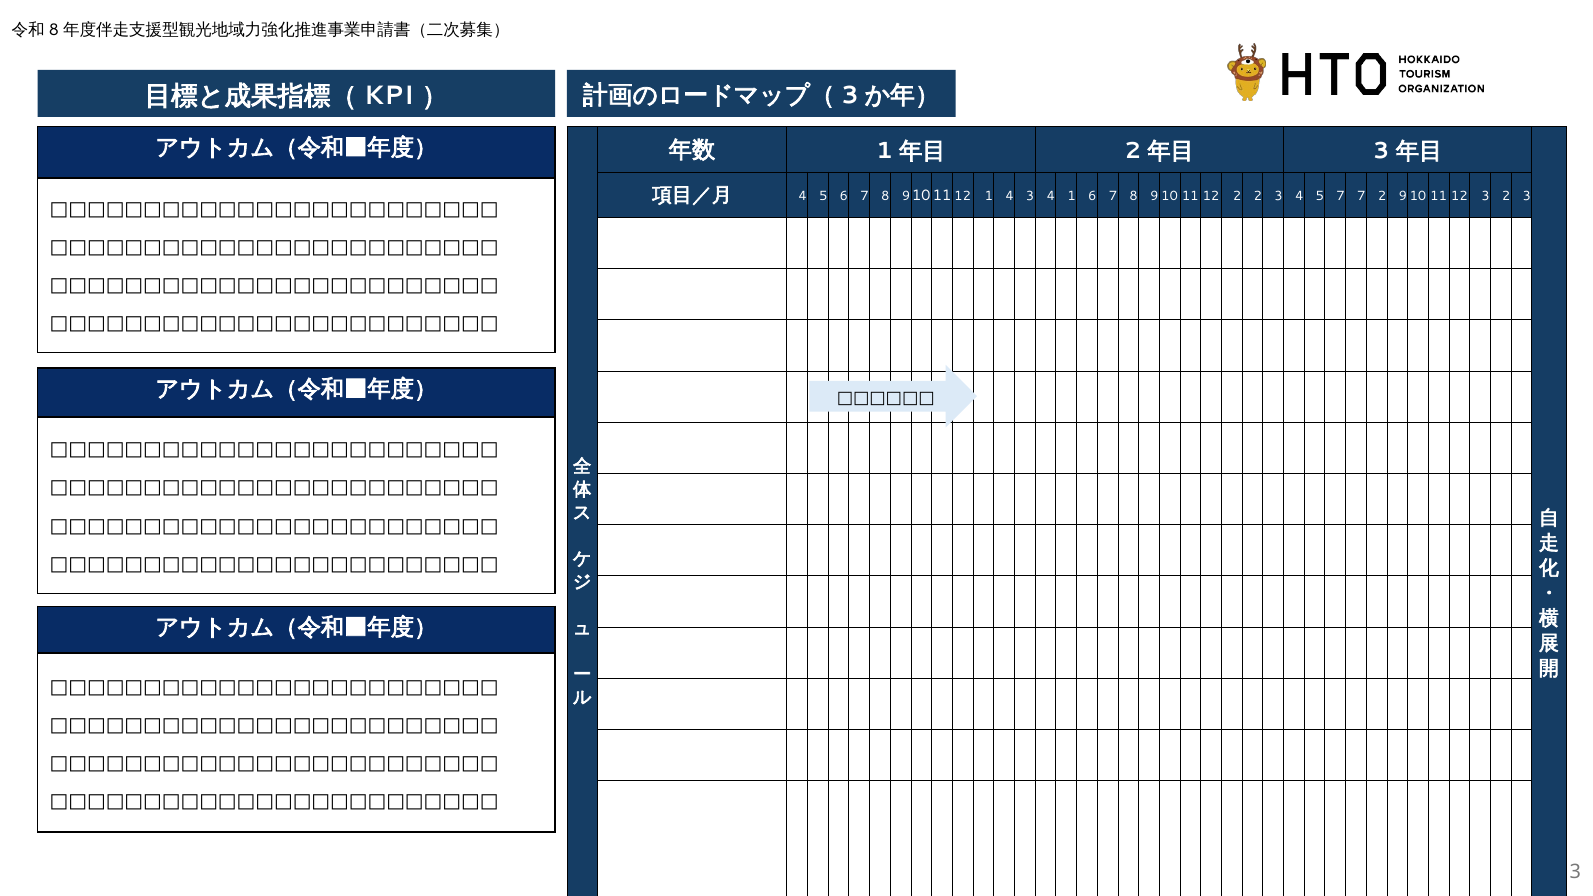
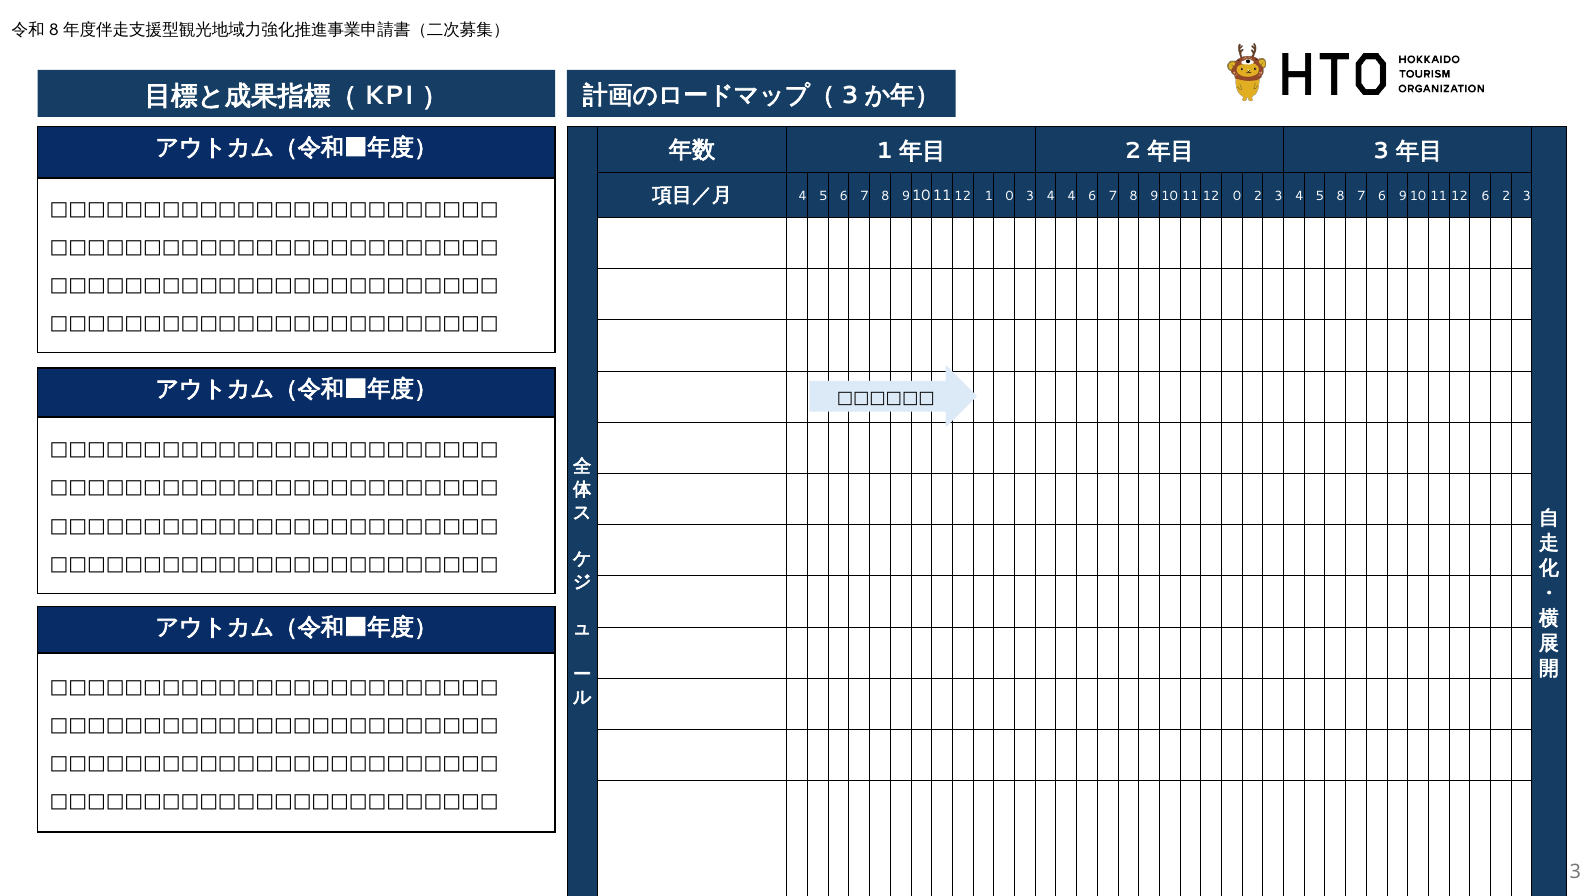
1 4: 4 -> 0 (1009, 196)
4 1: 1 -> 4 (1072, 196)
12 2: 2 -> 0 (1237, 196)
5 7: 7 -> 8 (1341, 196)
7 2: 2 -> 6 (1382, 196)
12 3: 3 -> 6 (1485, 196)
